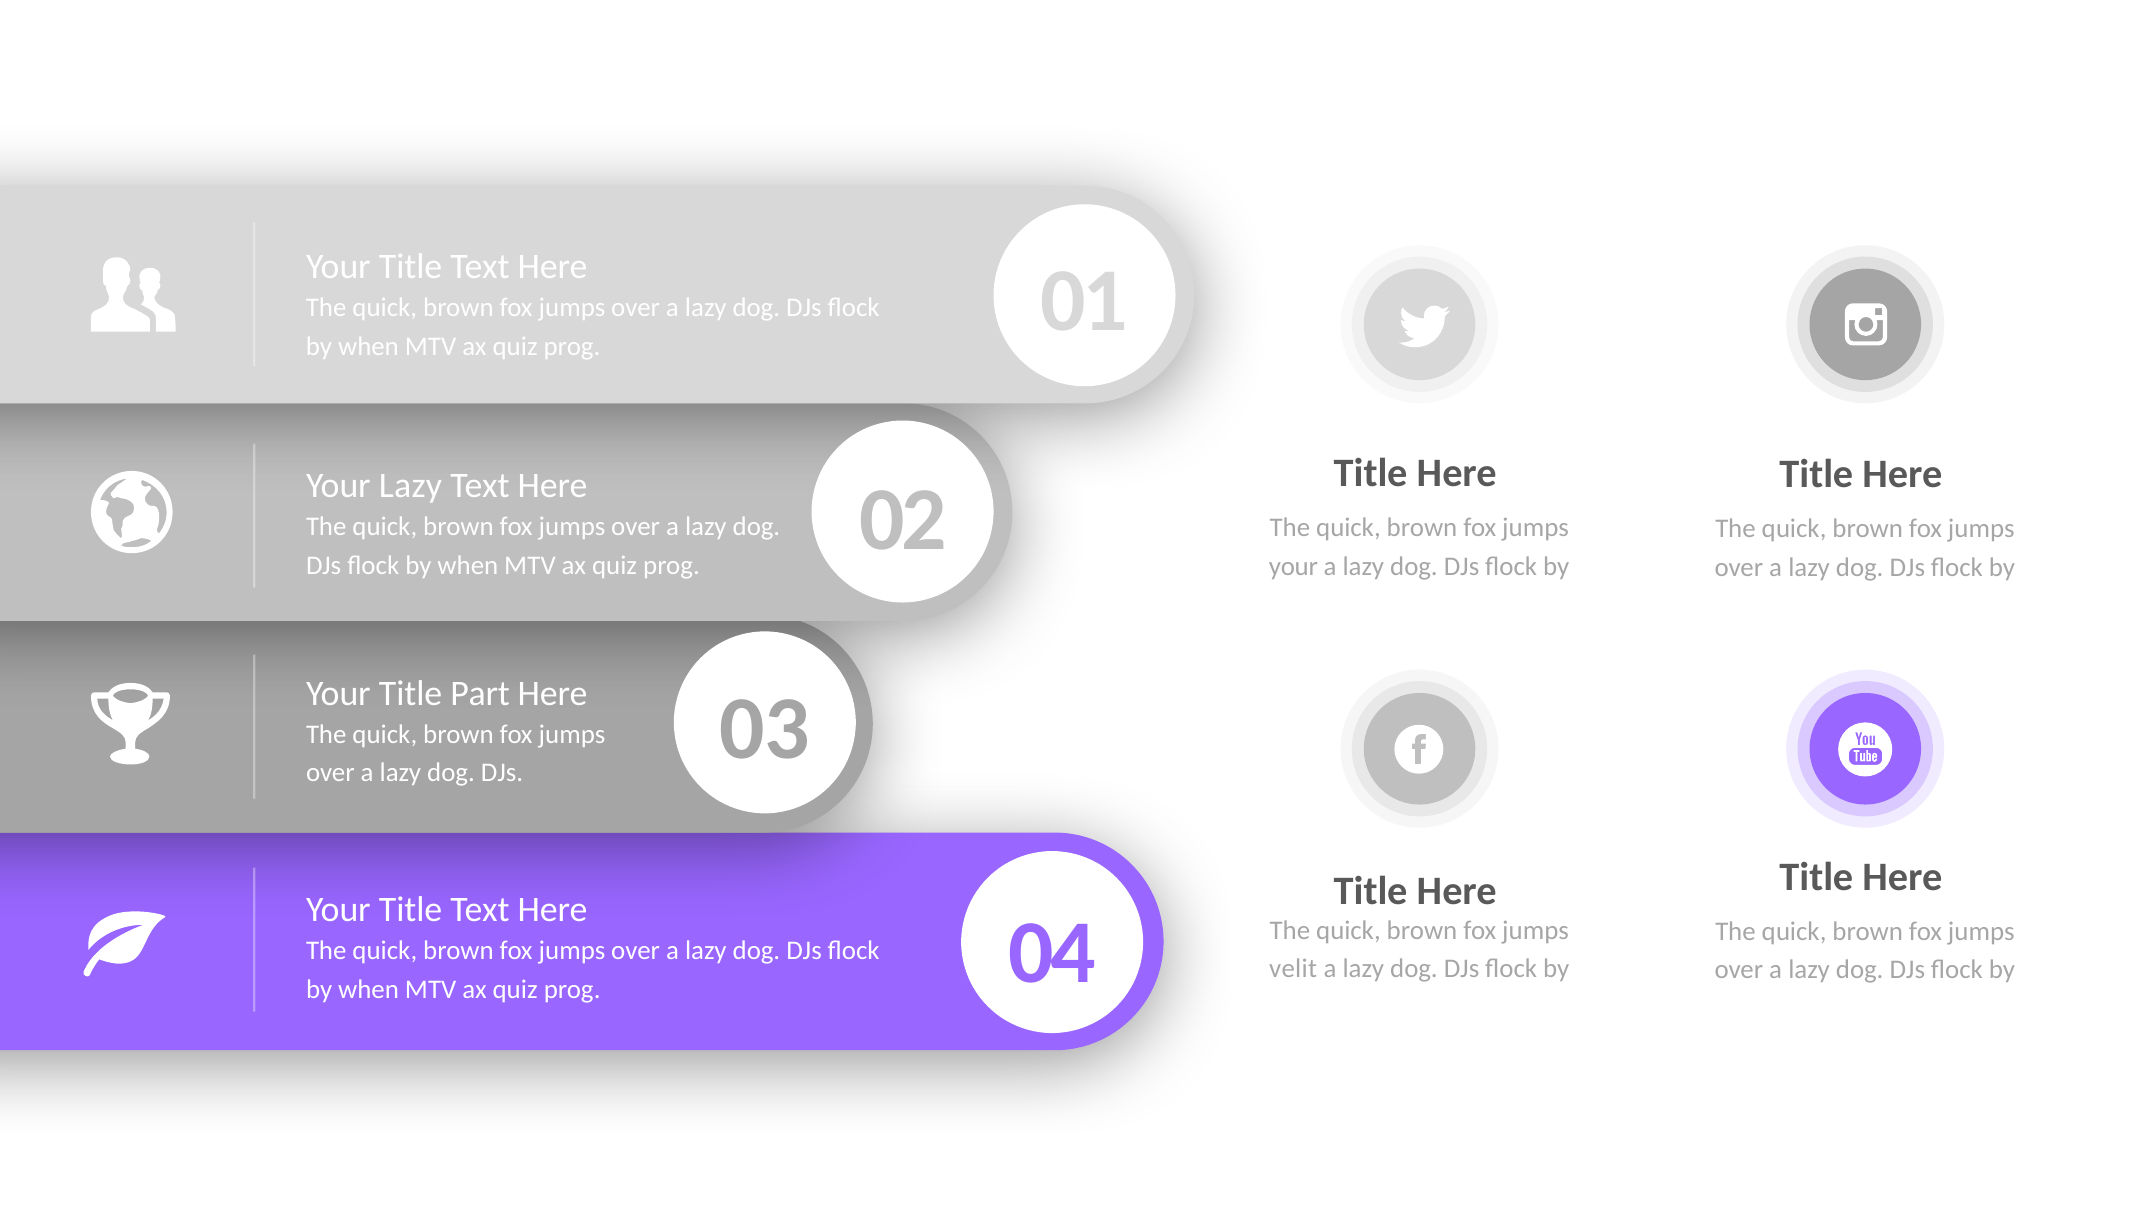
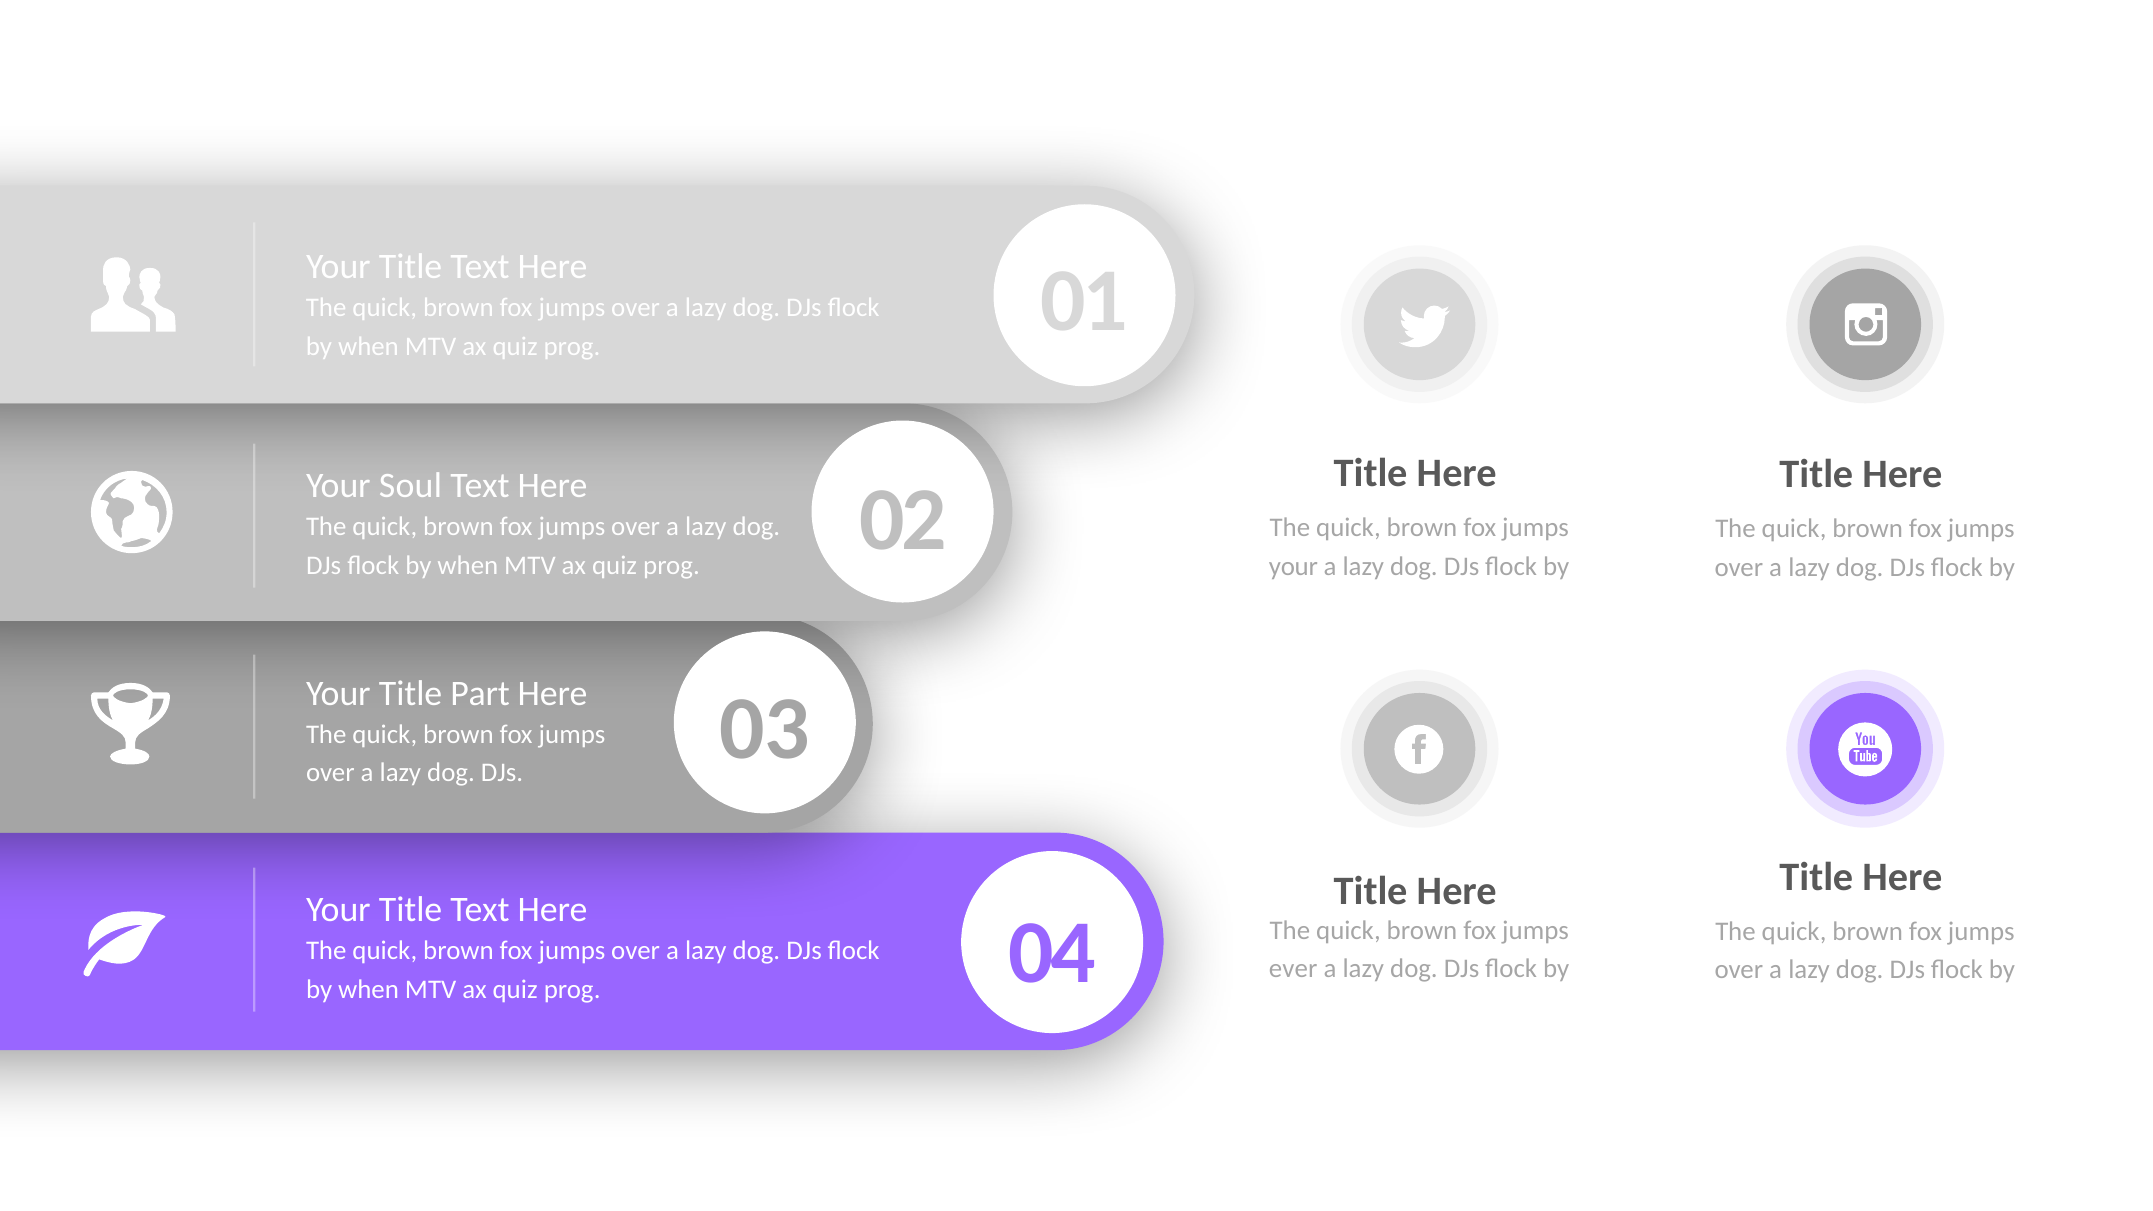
Your Lazy: Lazy -> Soul (410, 486)
velit: velit -> ever (1293, 969)
